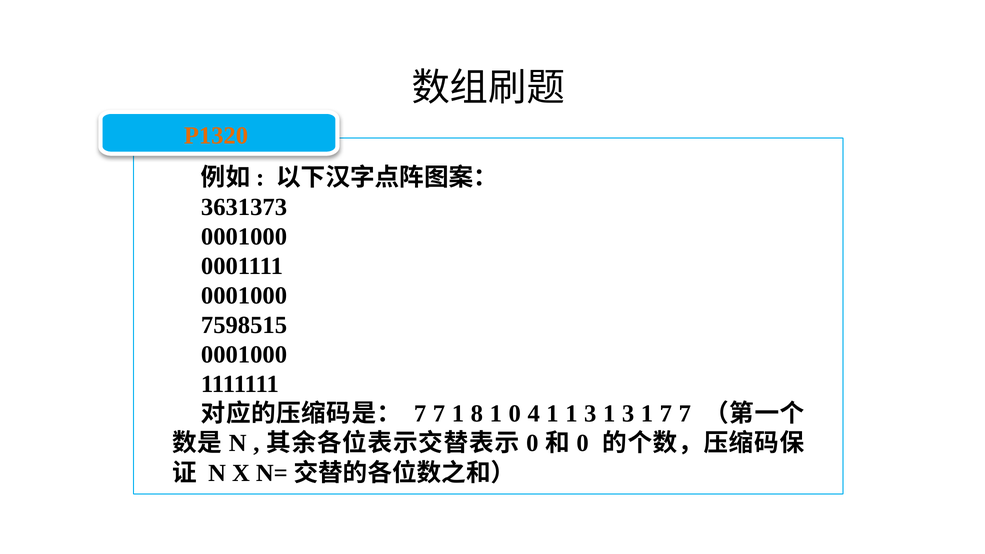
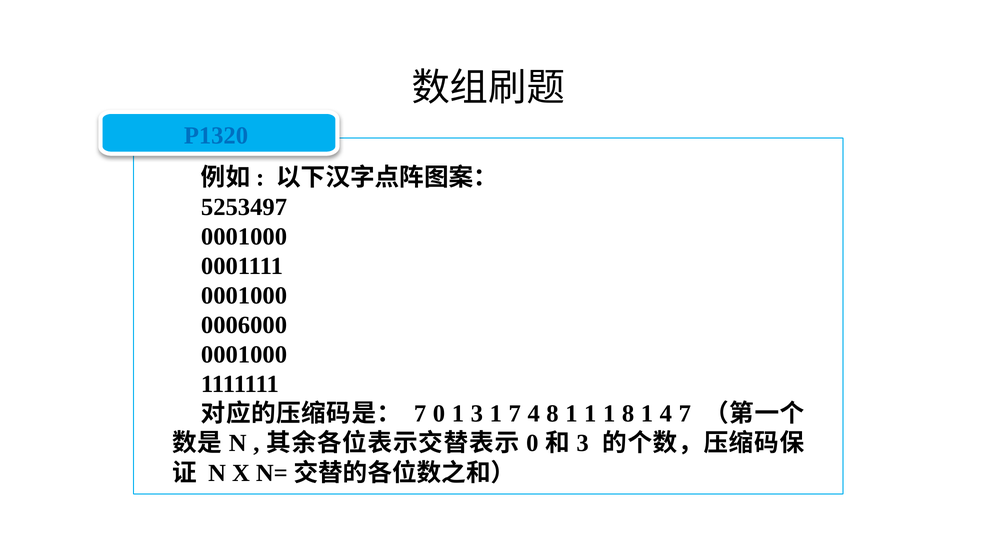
P1320 colour: orange -> blue (216, 135)
3631373: 3631373 -> 5253497 (244, 207)
7598515: 7598515 -> 0006000 (244, 325)
7: 7 -> 0 (439, 414)
1 8: 8 -> 3 (477, 414)
1 0: 0 -> 7 (515, 414)
4 1: 1 -> 8 (552, 414)
3: 3 -> 1 (590, 414)
3: 3 -> 8 (628, 414)
1 7: 7 -> 4 (666, 414)
0: 0 -> 3 (583, 443)
